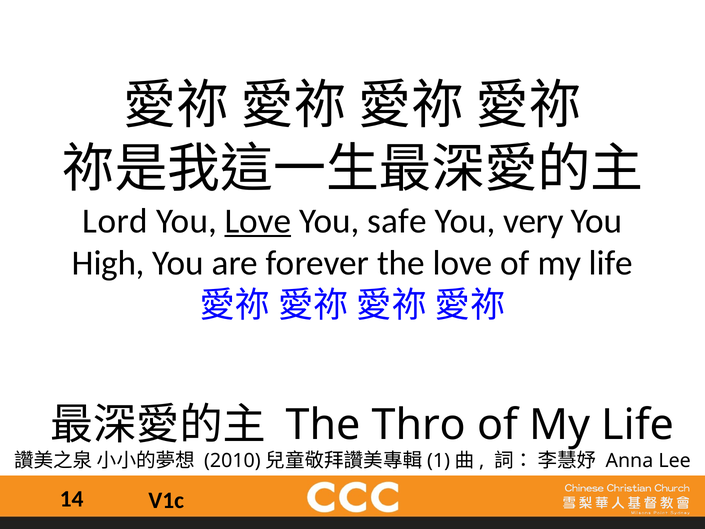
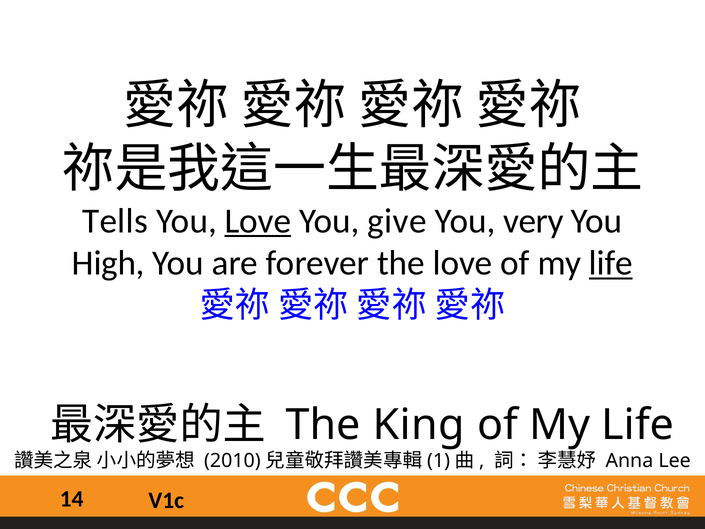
Lord: Lord -> Tells (115, 221)
safe: safe -> give (397, 221)
life underline: none -> present (611, 263)
Thro: Thro -> King (419, 425)
